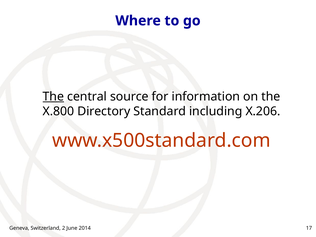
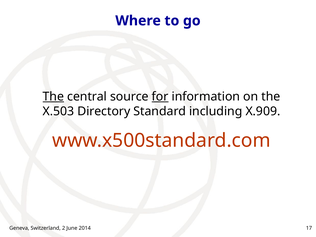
for underline: none -> present (160, 97)
X.800: X.800 -> X.503 (58, 111)
X.206: X.206 -> X.909 (263, 111)
